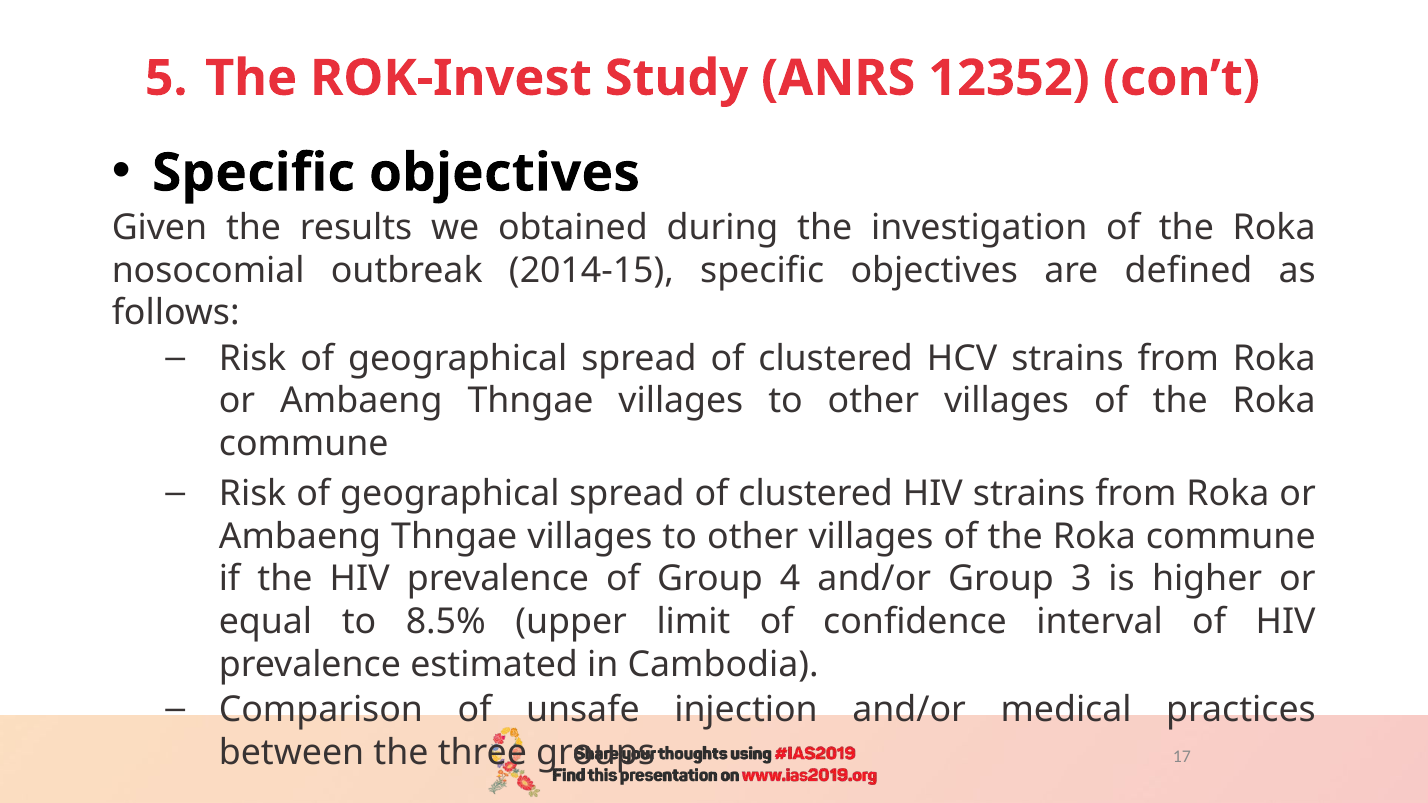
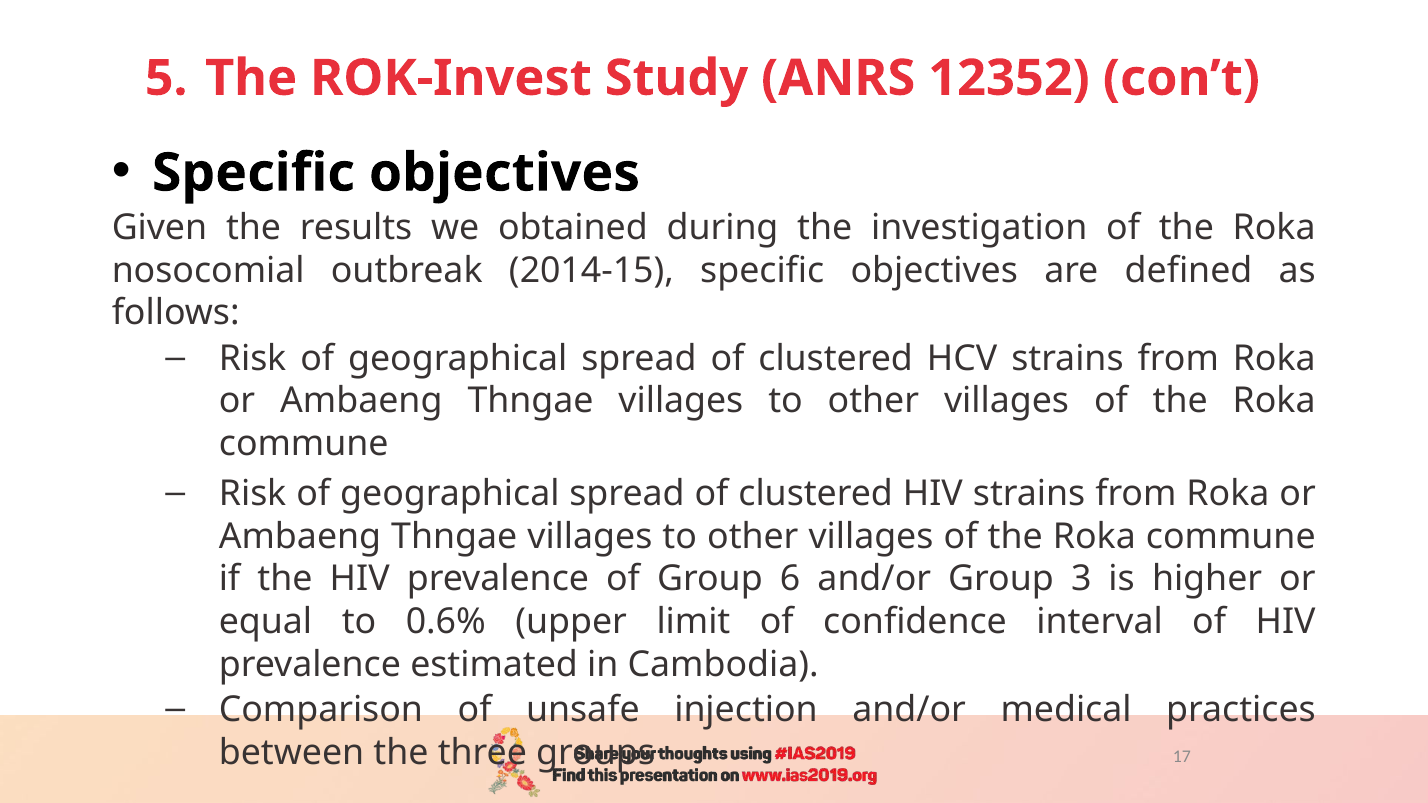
4: 4 -> 6 (790, 579)
8.5%: 8.5% -> 0.6% (446, 622)
